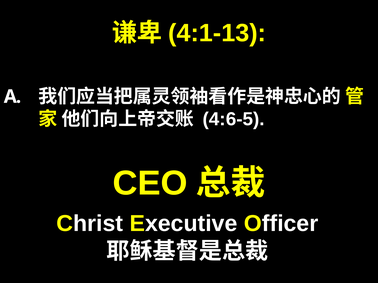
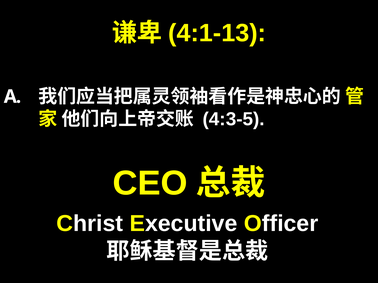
4:6-5: 4:6-5 -> 4:3-5 (234, 119)
